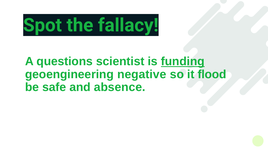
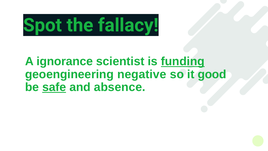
questions: questions -> ignorance (65, 61)
flood: flood -> good (212, 74)
safe underline: none -> present (54, 87)
